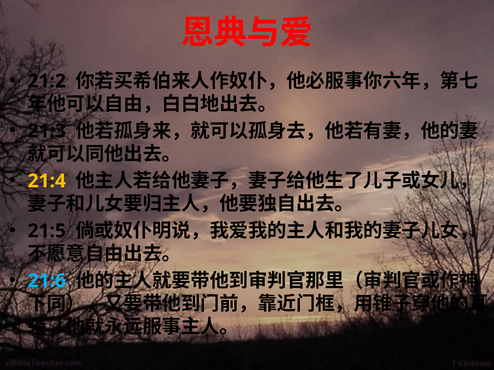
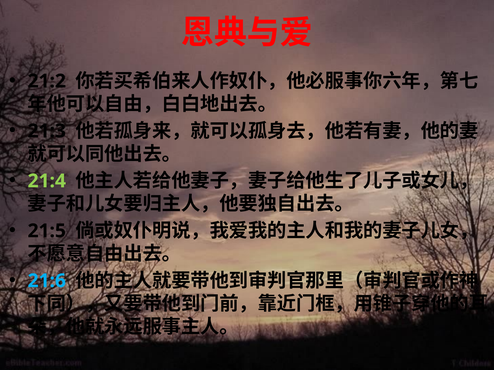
21:4 colour: yellow -> light green (47, 181)
